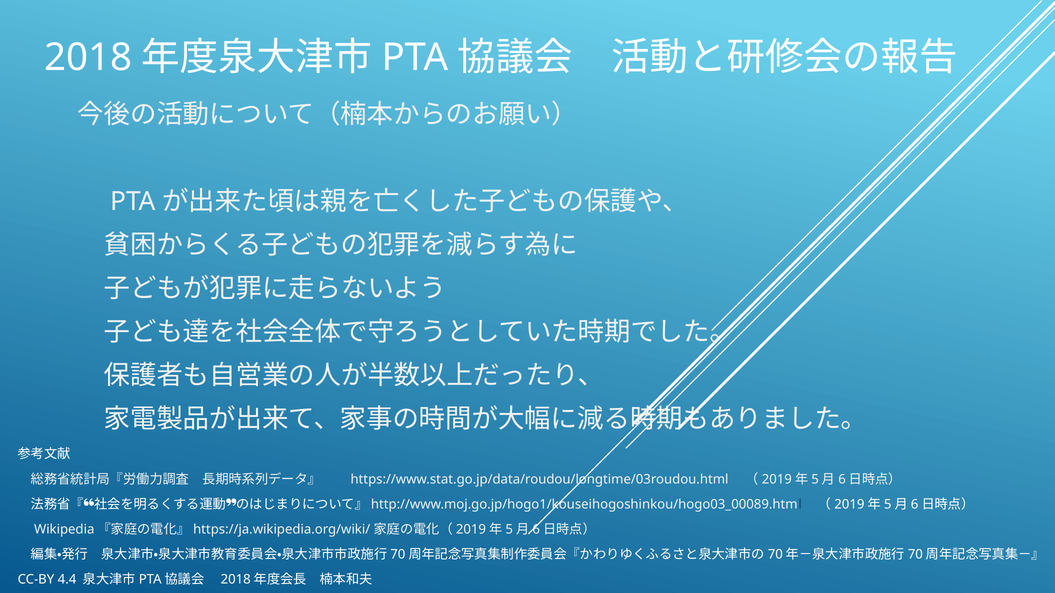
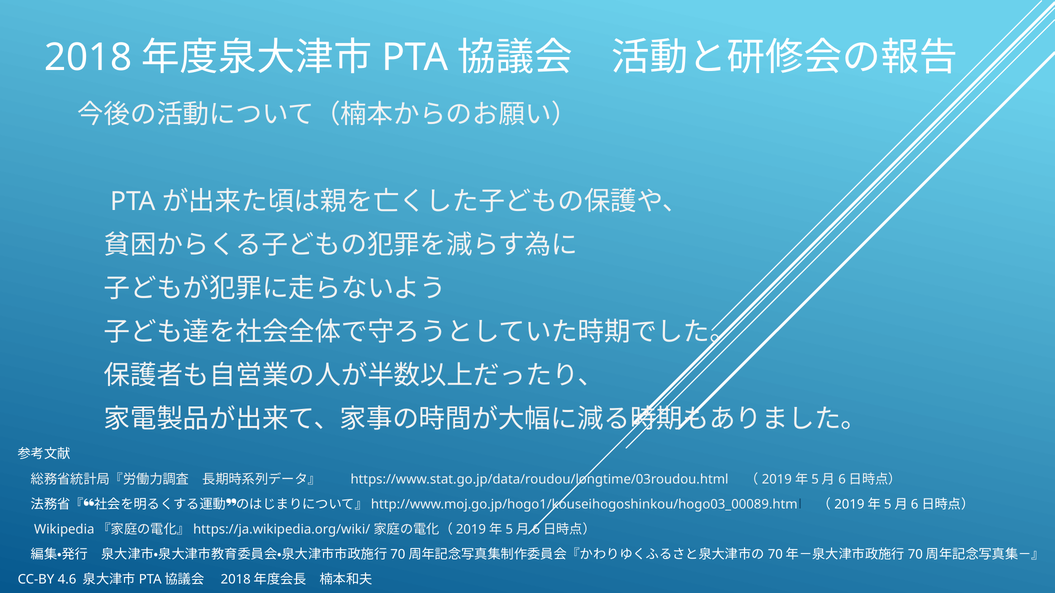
4.4: 4.4 -> 4.6 (67, 580)
